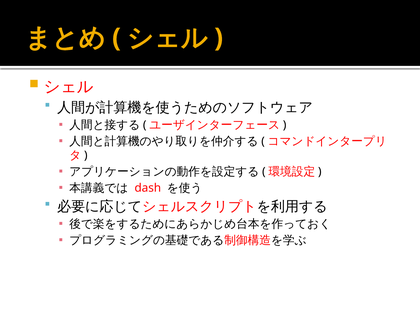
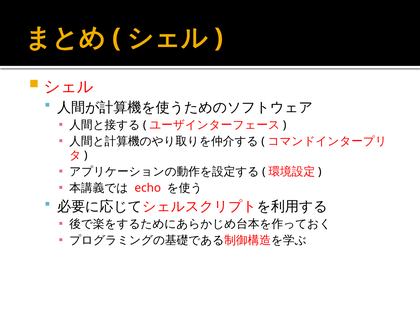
dash: dash -> echo (148, 188)
